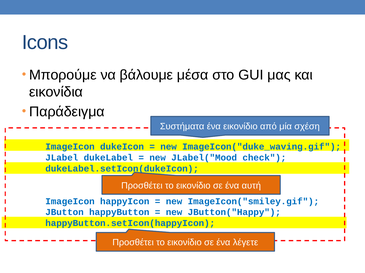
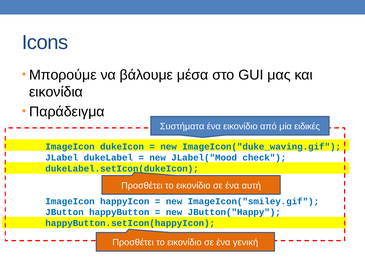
σχέση: σχέση -> ειδικές (307, 127)
λέγετε: λέγετε -> γενική (246, 243)
